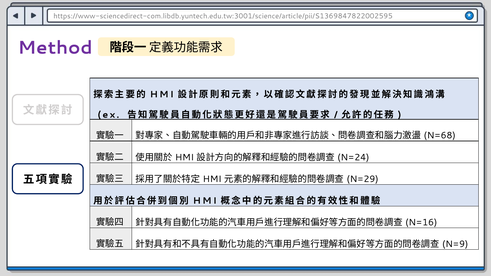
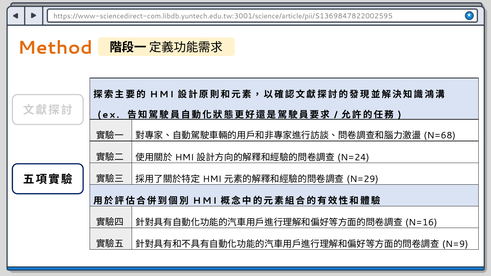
Method colour: purple -> orange (55, 48)
